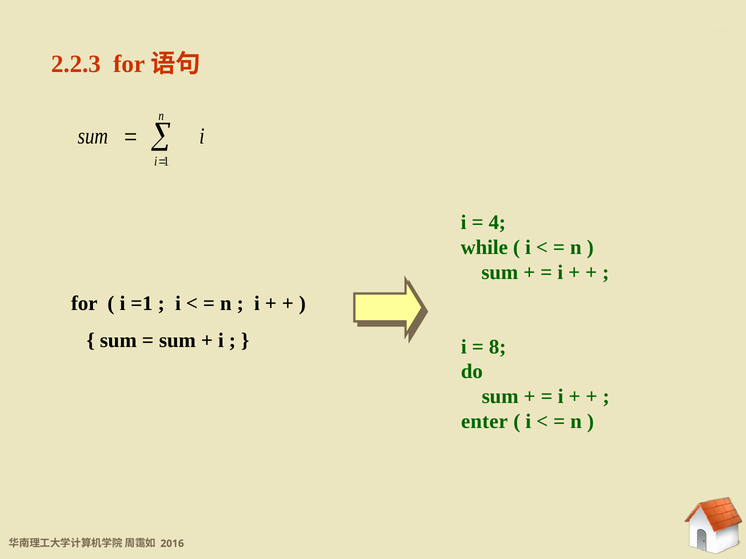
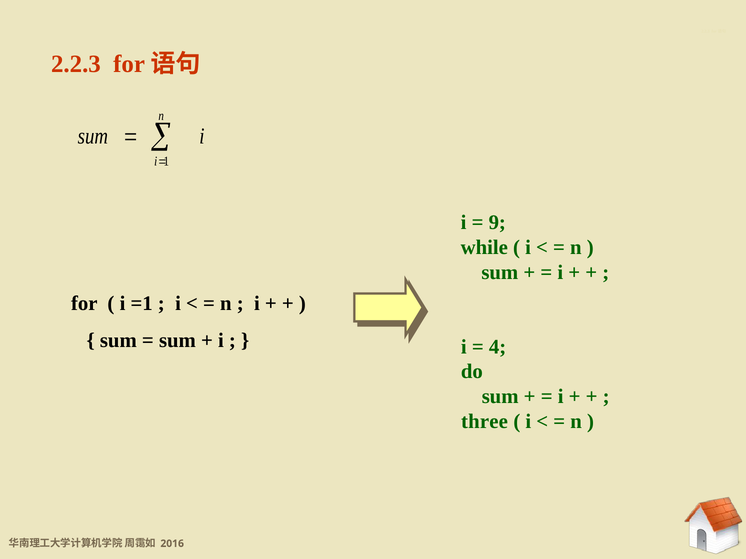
4: 4 -> 9 (497, 223)
8: 8 -> 4 (498, 347)
enter: enter -> three (484, 422)
